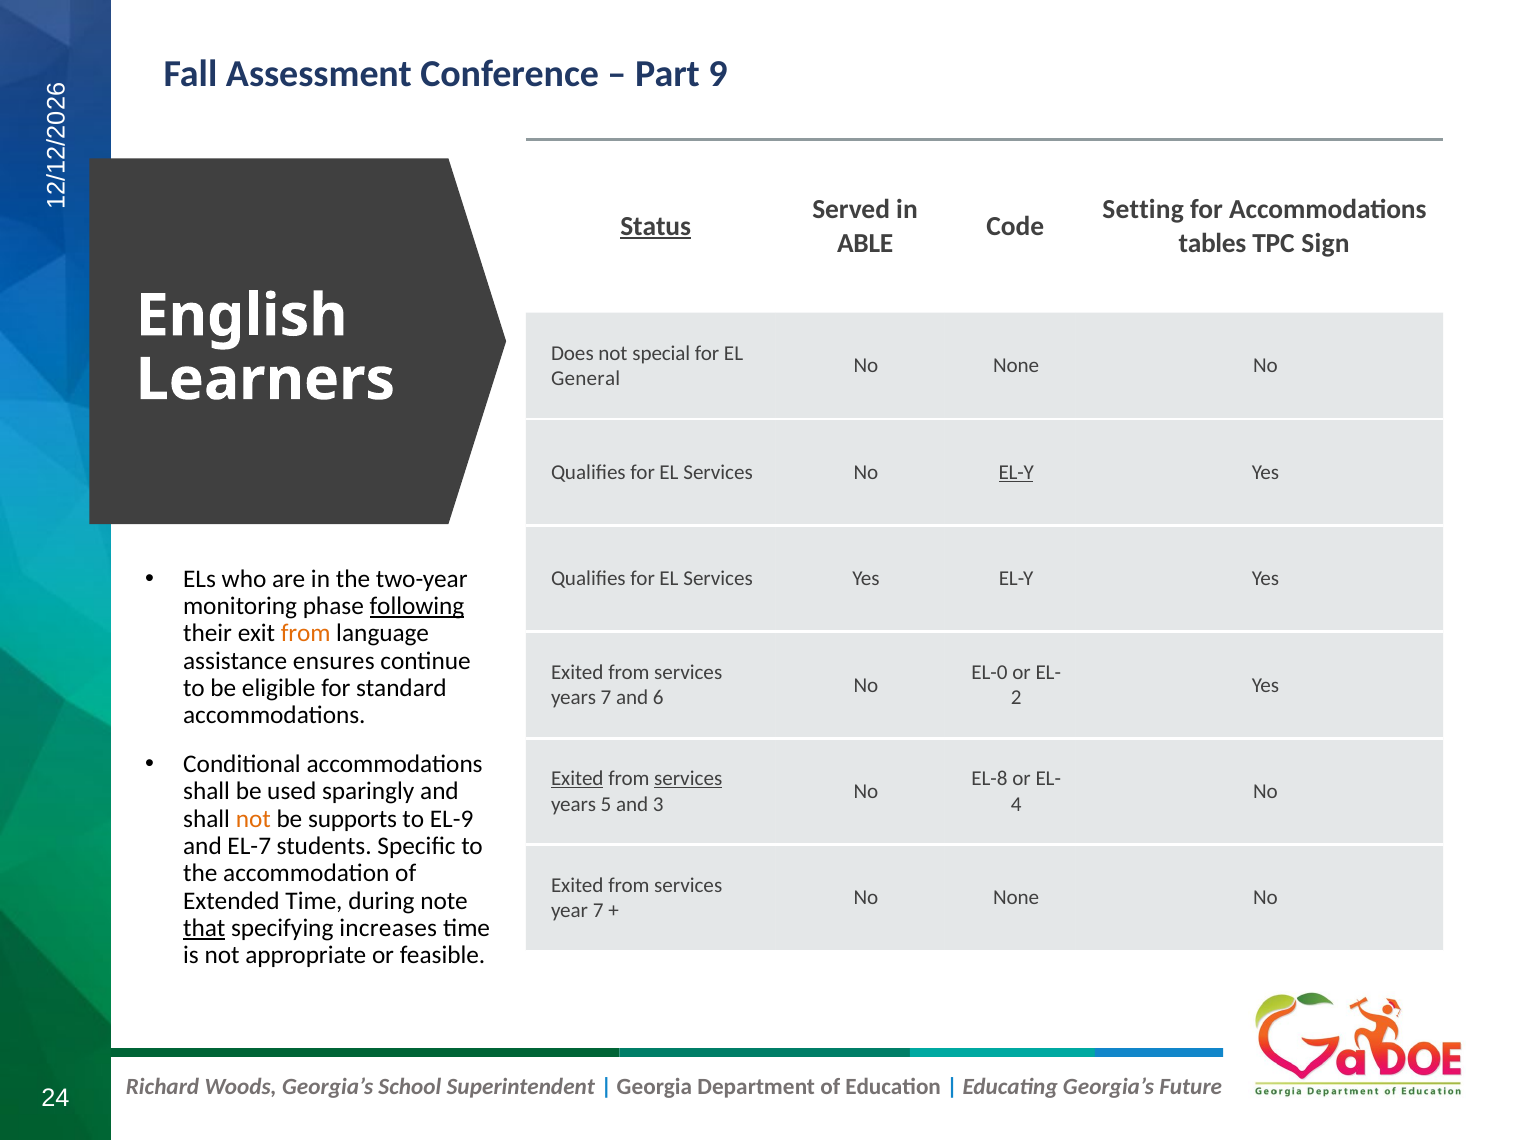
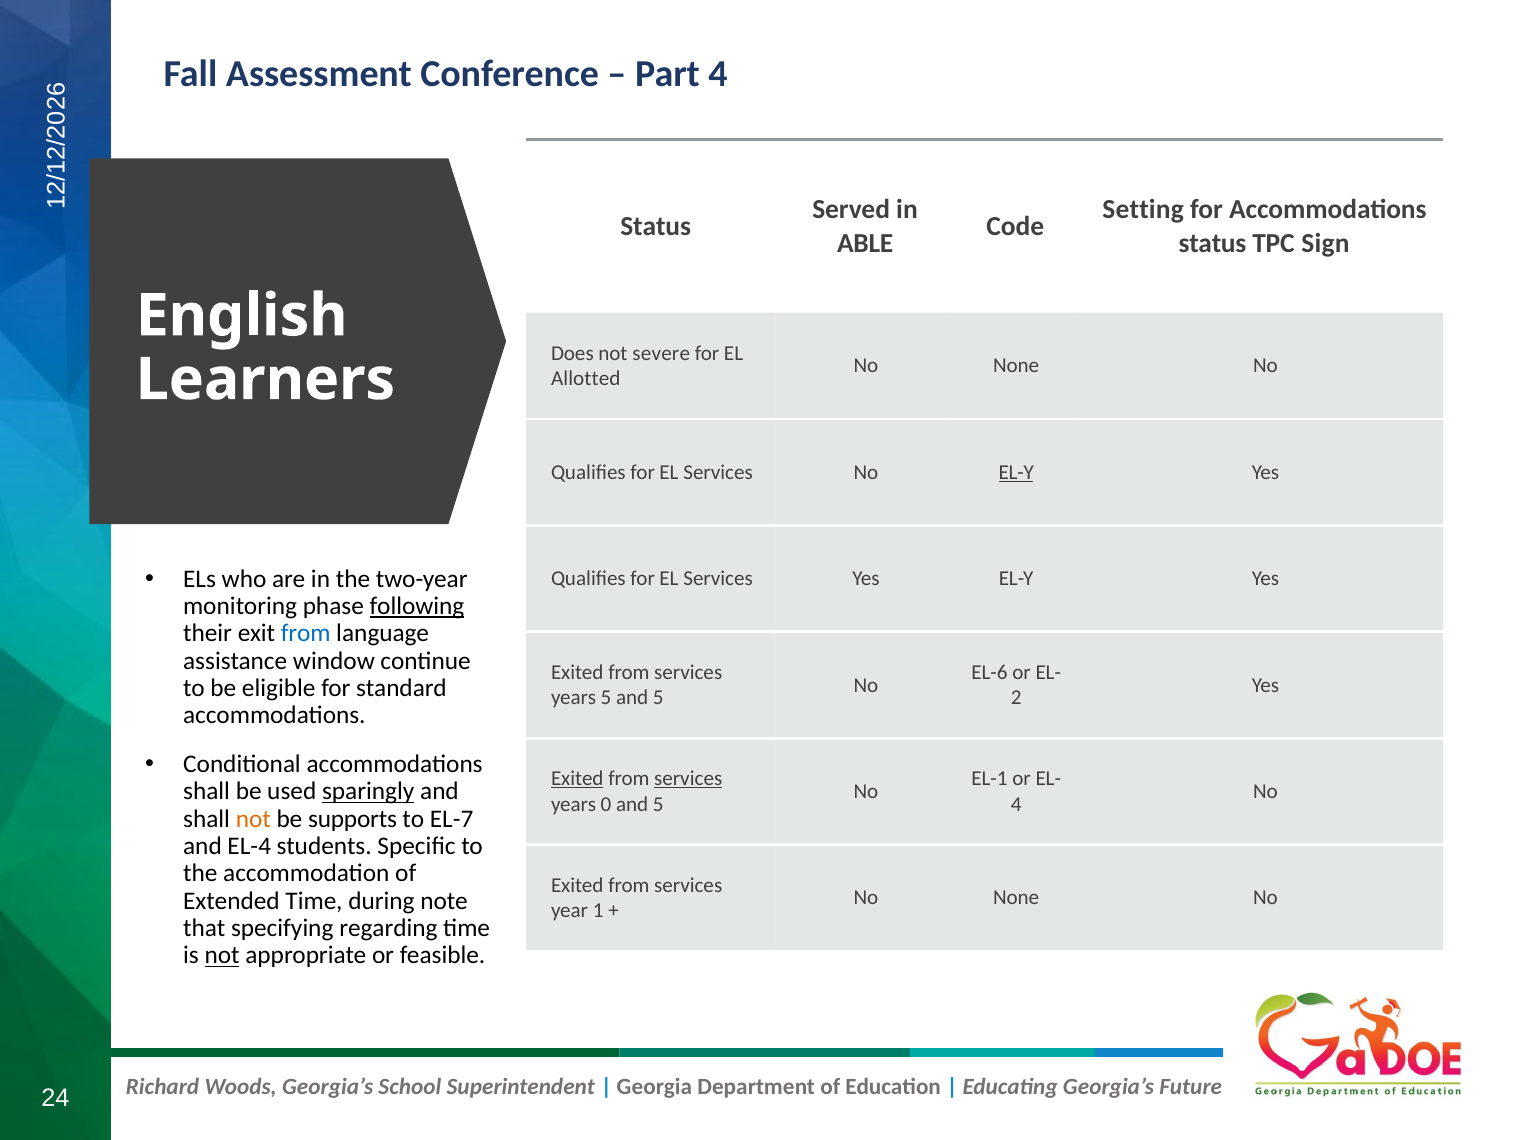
9: 9 -> 4 (718, 74)
Status underline: present -> none (656, 226)
tables: tables -> status (1212, 243)
special: special -> severe (661, 353)
General: General -> Allotted (586, 379)
from colour: orange -> blue (306, 634)
ensures: ensures -> window (334, 661)
EL-0: EL-0 -> EL-6 (990, 672)
years 7: 7 -> 5 (606, 698)
6: 6 -> 5 (658, 698)
EL-8: EL-8 -> EL-1 (990, 779)
sparingly underline: none -> present (368, 791)
years 5: 5 -> 0 (606, 804)
3: 3 -> 5 (658, 804)
EL-9: EL-9 -> EL-7 (452, 819)
EL-7: EL-7 -> EL-4 (249, 846)
year 7: 7 -> 1 (598, 911)
that underline: present -> none (204, 928)
increases: increases -> regarding (388, 928)
not underline: none -> present (222, 956)
